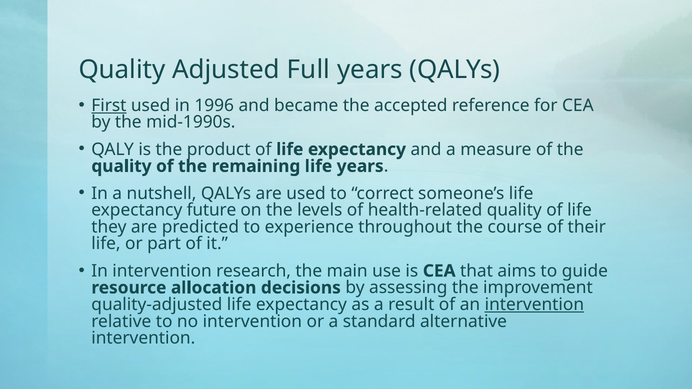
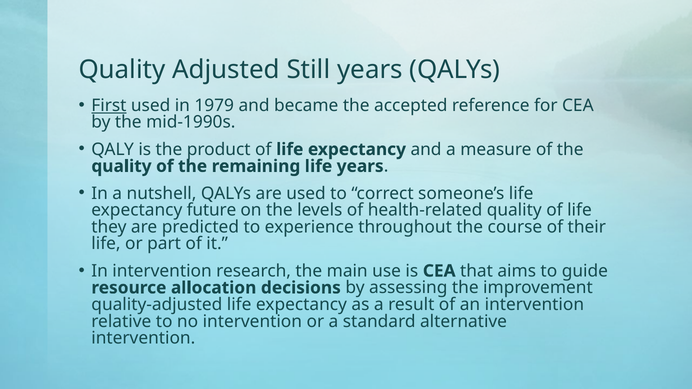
Full: Full -> Still (308, 70)
1996: 1996 -> 1979 (214, 106)
intervention underline: present -> none (534, 305)
